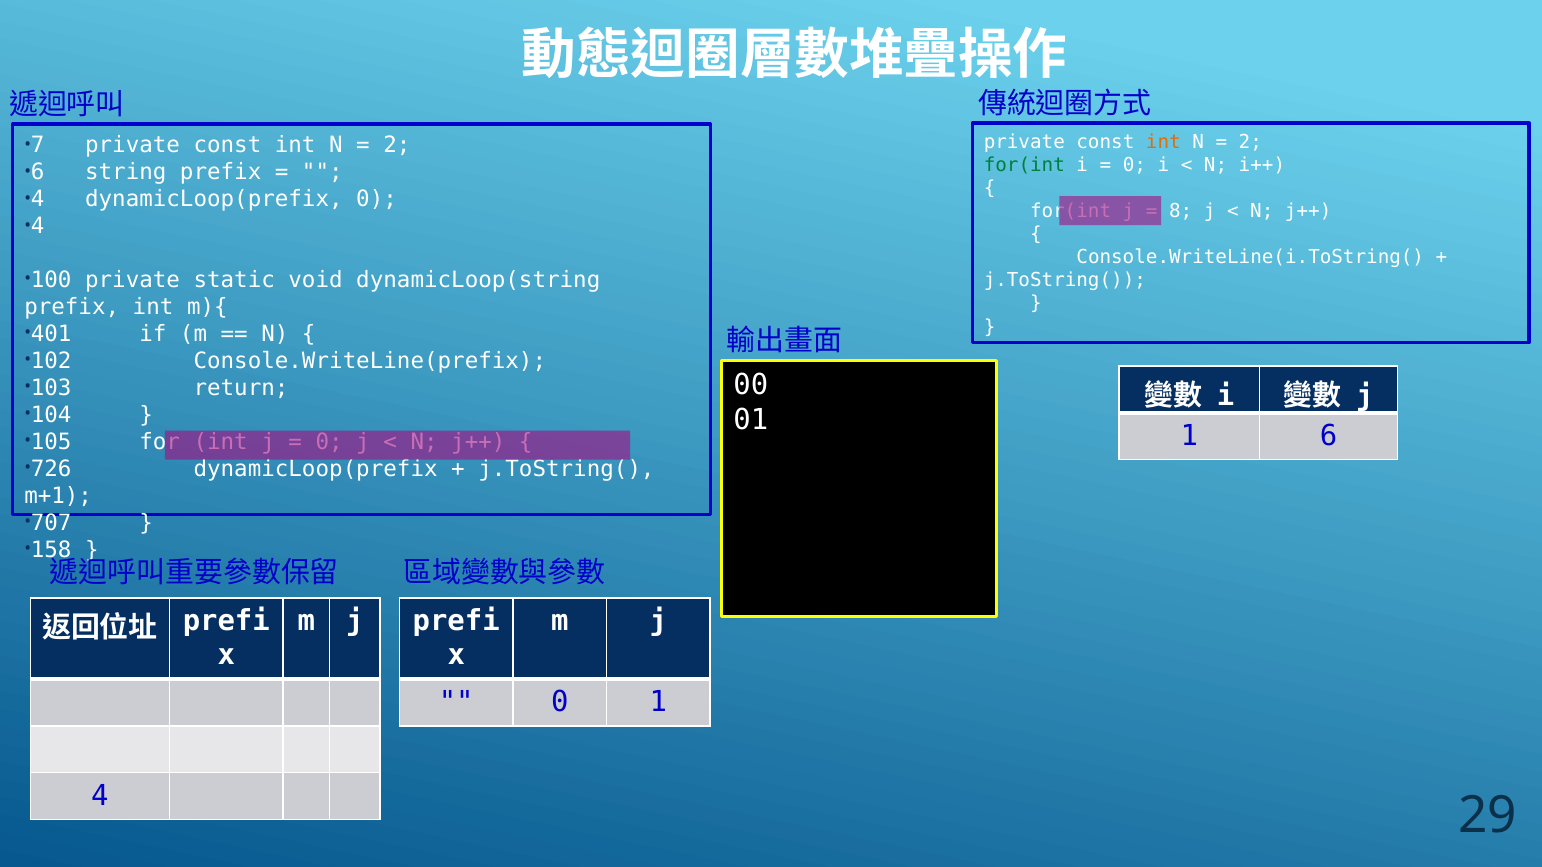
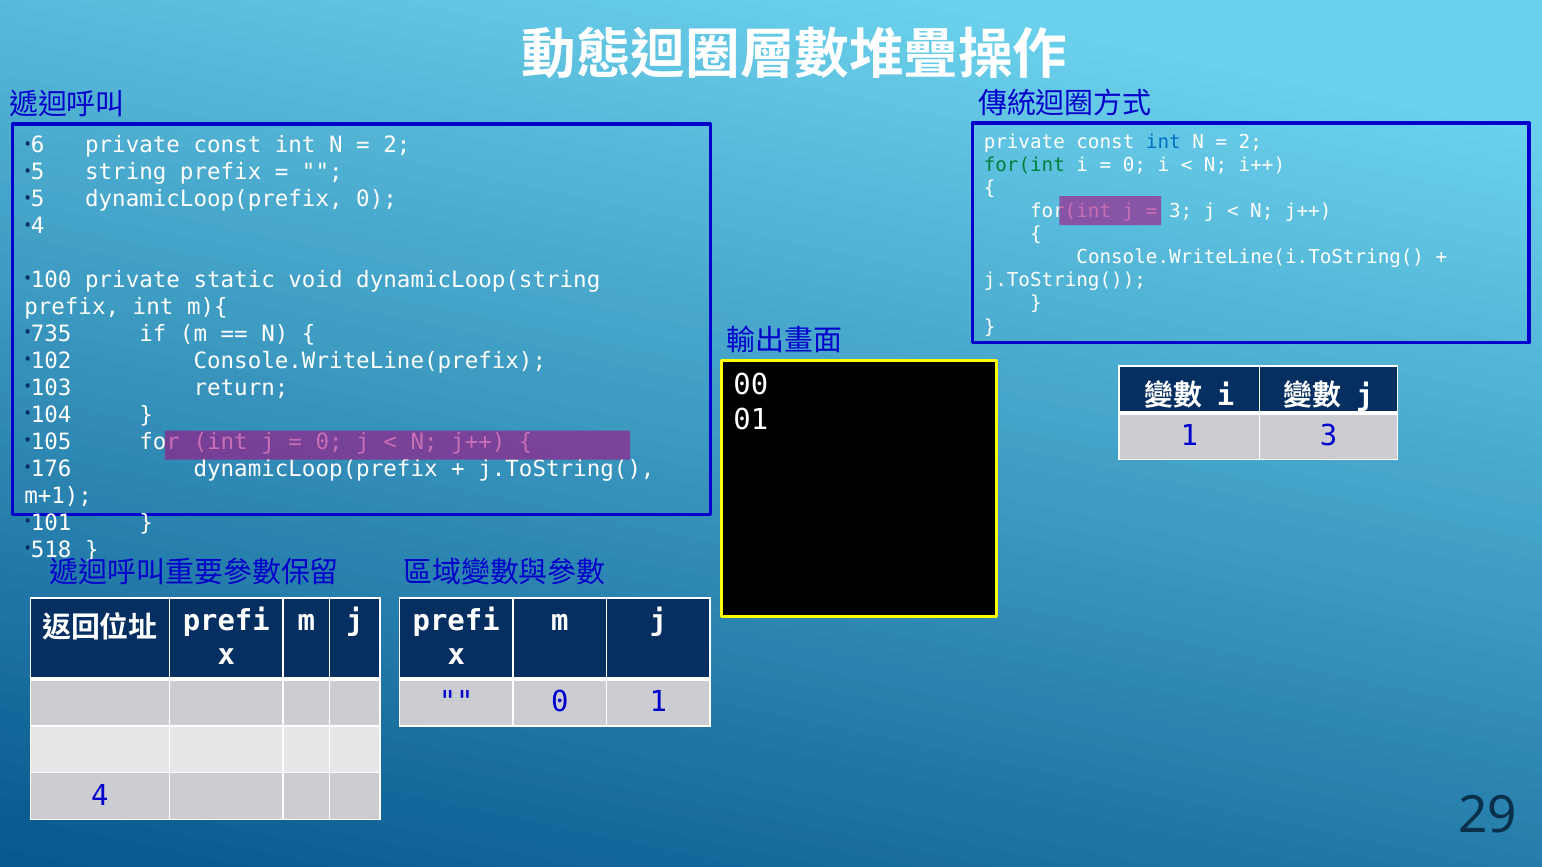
int colour: orange -> blue (1163, 142)
7: 7 -> 6 (38, 145)
6: 6 -> 5 (38, 172)
4: 4 -> 5 (38, 199)
8: 8 -> 3 (1181, 211)
401: 401 -> 735 (51, 334)
1 6: 6 -> 3 (1328, 436)
726: 726 -> 176 (51, 469)
707: 707 -> 101 (51, 523)
158: 158 -> 518 (51, 550)
